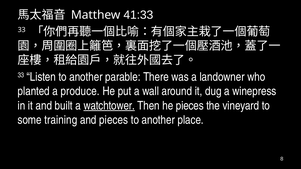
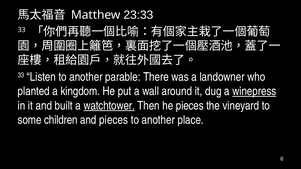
41:33: 41:33 -> 23:33 (138, 15)
produce: produce -> kingdom (80, 91)
winepress underline: none -> present (254, 91)
training: training -> children (61, 120)
